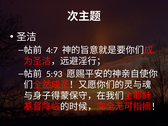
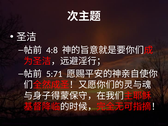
4:7: 4:7 -> 4:8 (52, 50)
5:93: 5:93 -> 5:71 (54, 74)
